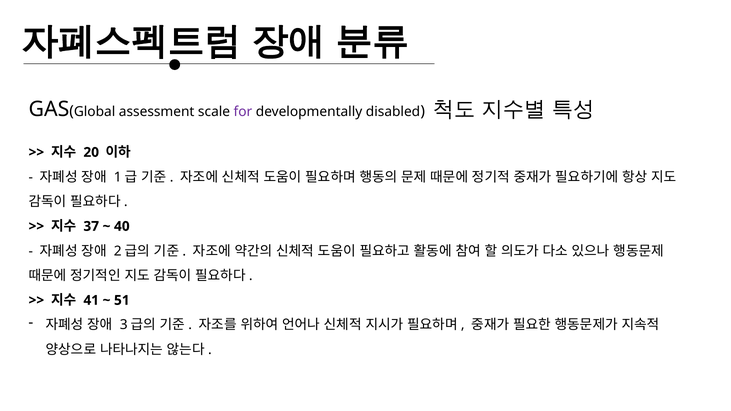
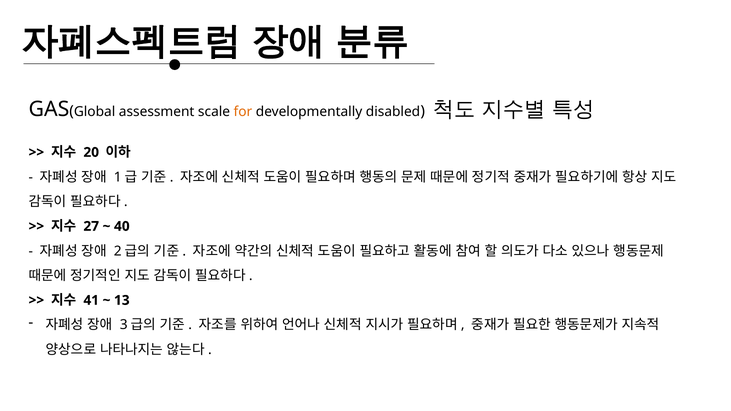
for colour: purple -> orange (243, 112)
37: 37 -> 27 (91, 226)
51: 51 -> 13 (122, 300)
